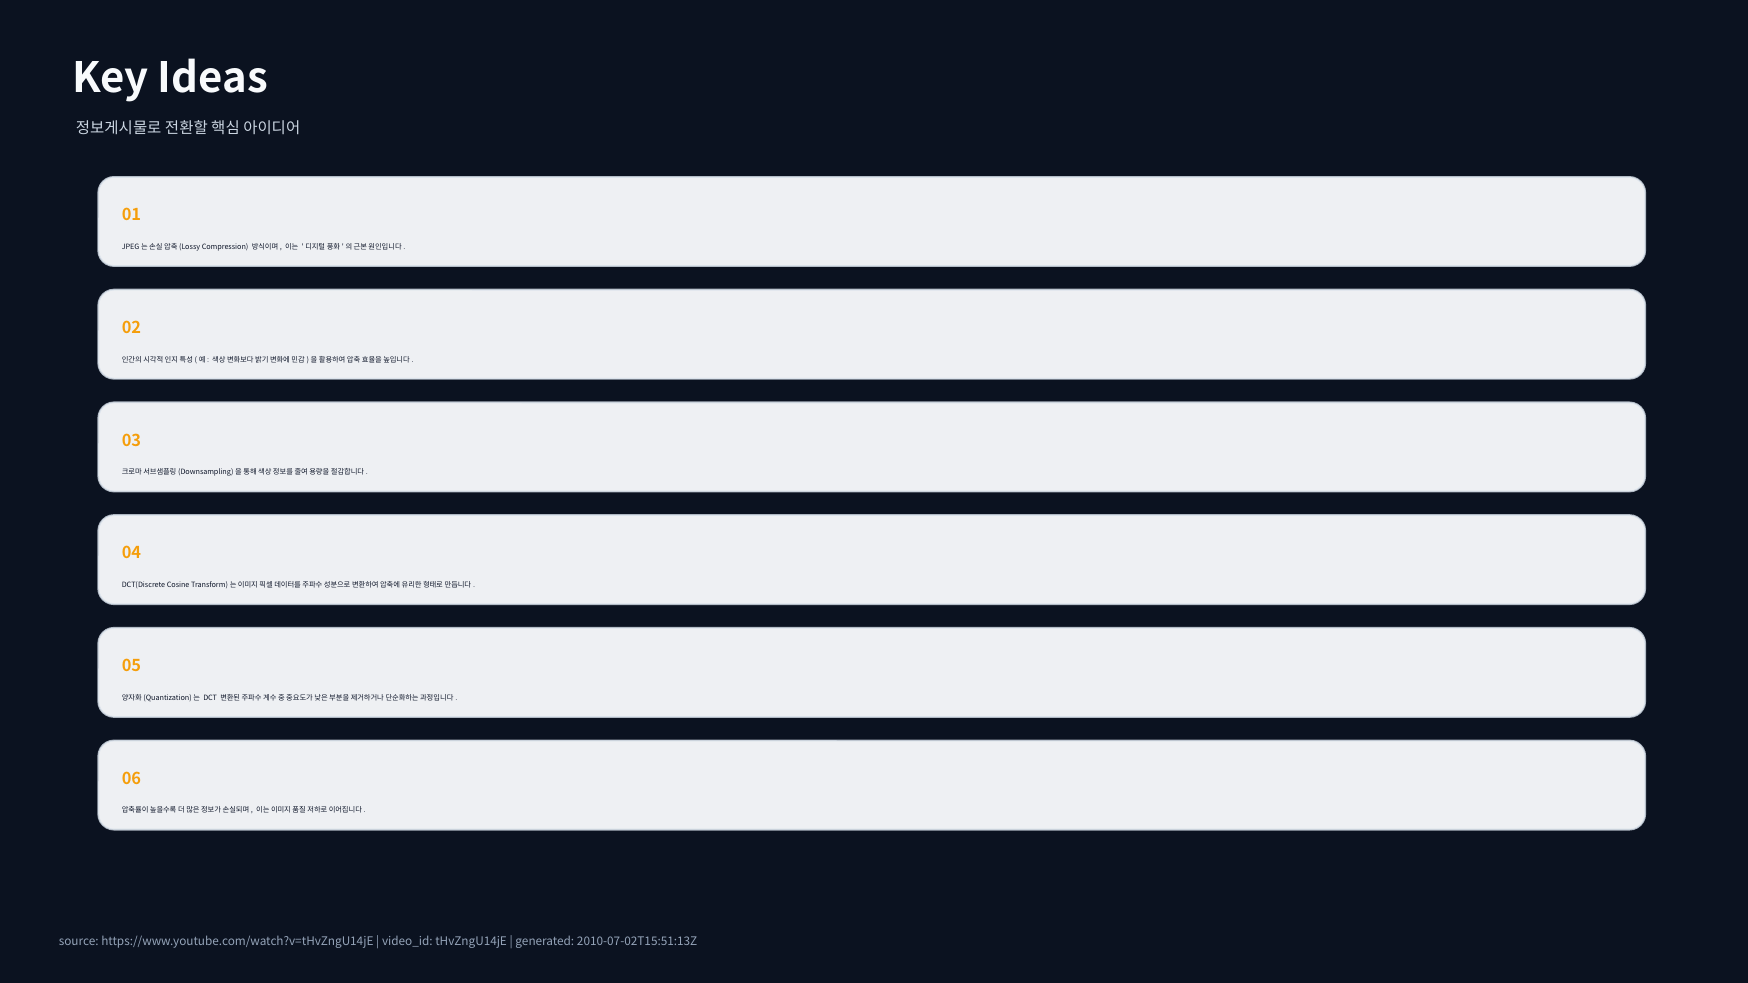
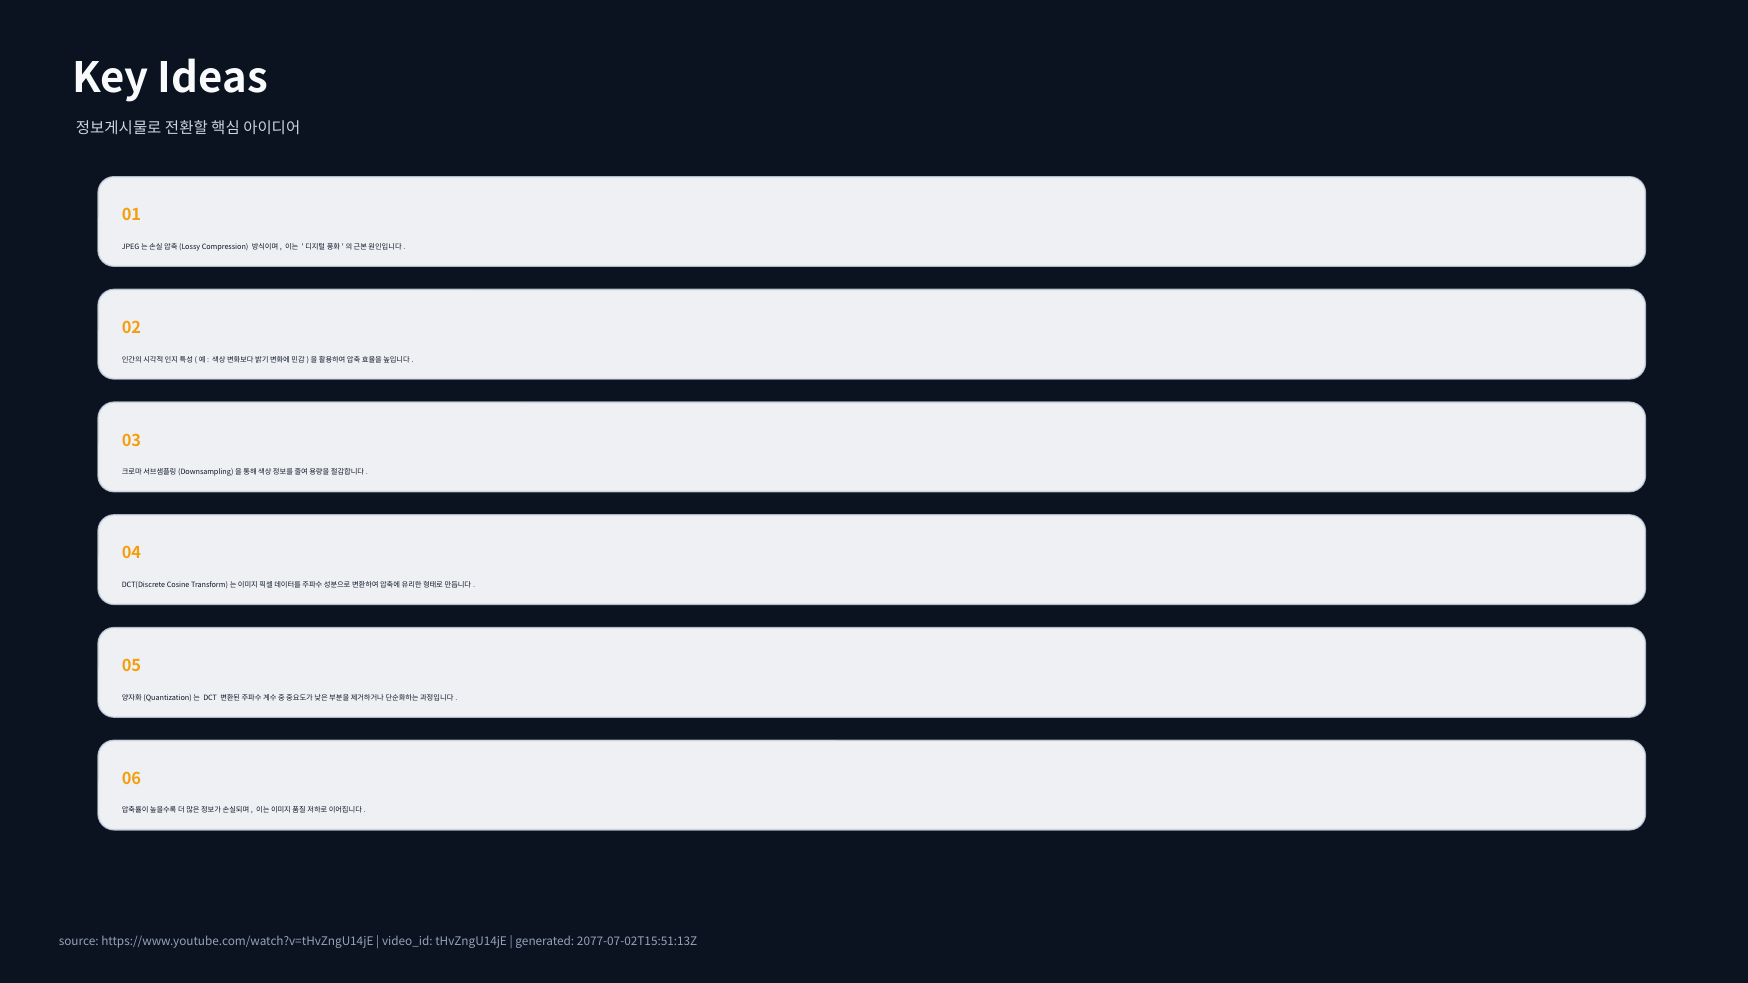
2010-07-02T15:51:13Z: 2010-07-02T15:51:13Z -> 2077-07-02T15:51:13Z (637, 941)
